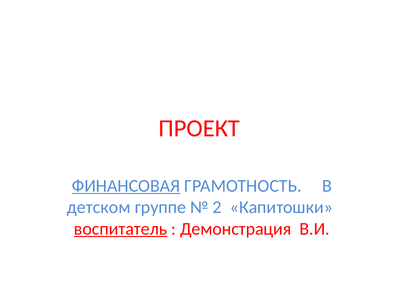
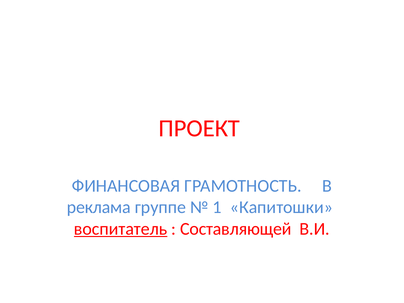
ФИНАНСОВАЯ underline: present -> none (126, 186)
детском: детском -> реклама (99, 207)
2: 2 -> 1 (217, 207)
Демонстрация: Демонстрация -> Составляющей (236, 229)
